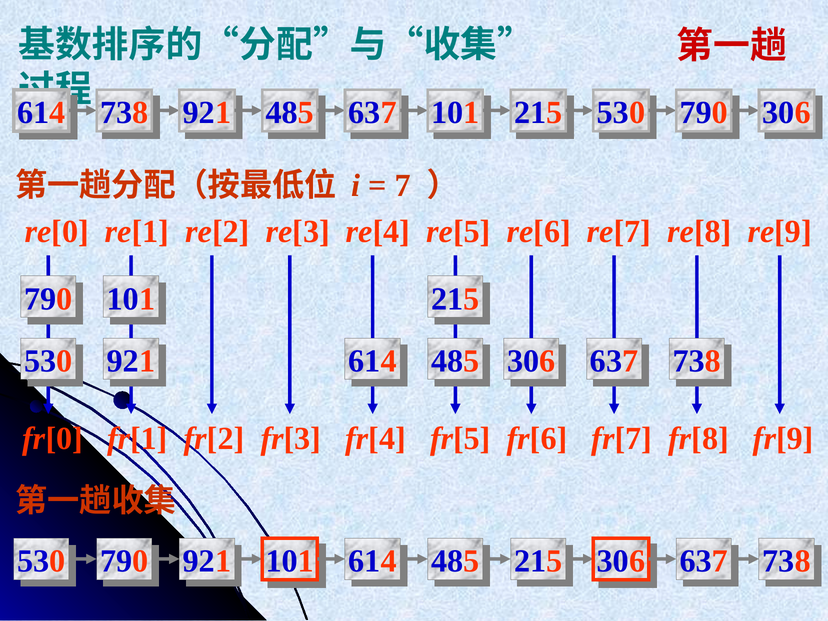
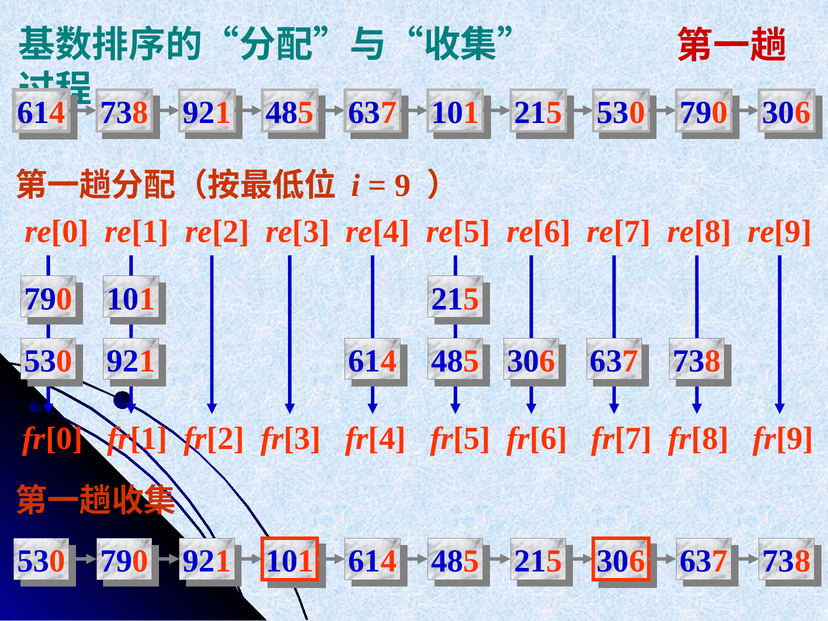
7: 7 -> 9 (403, 186)
